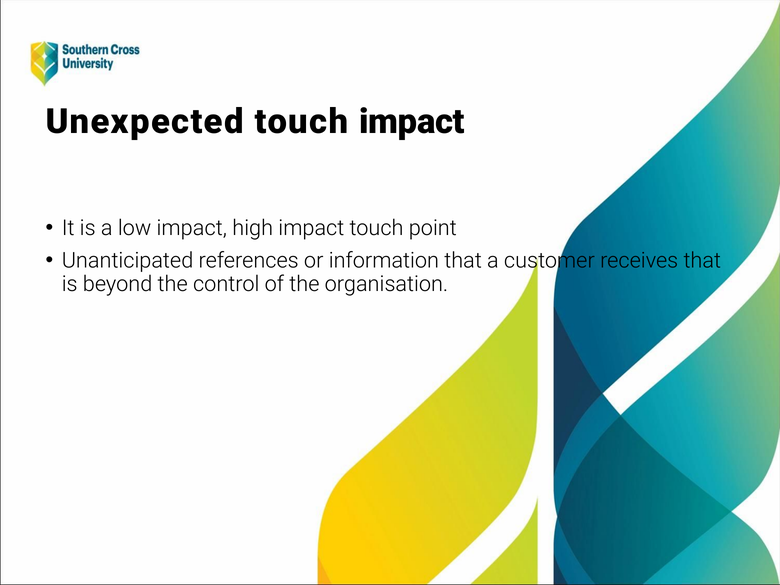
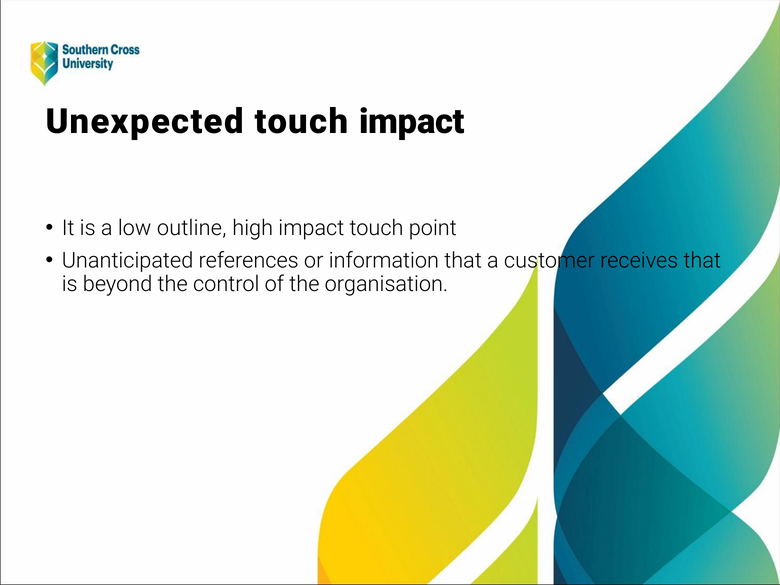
low impact: impact -> outline (192, 228)
